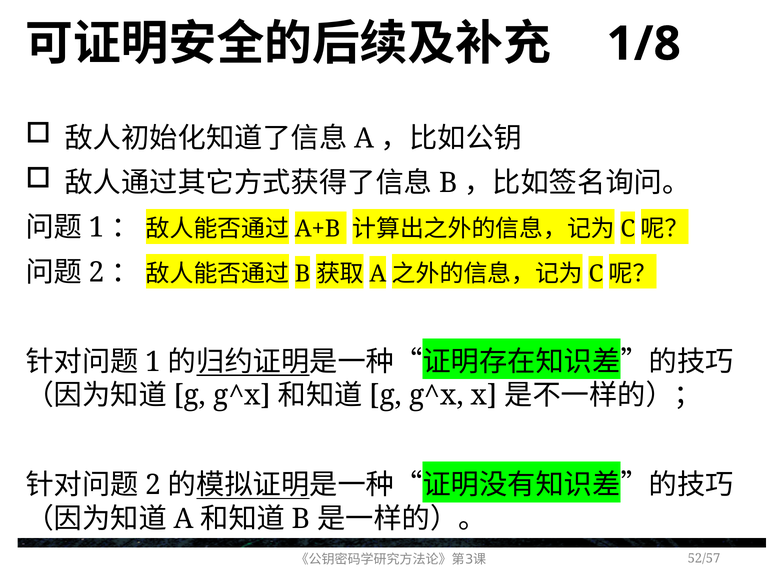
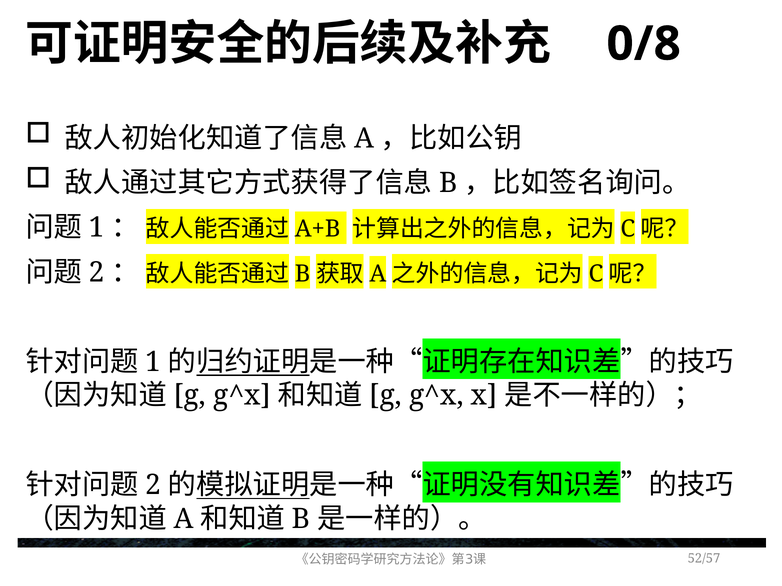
1/8: 1/8 -> 0/8 (644, 44)
